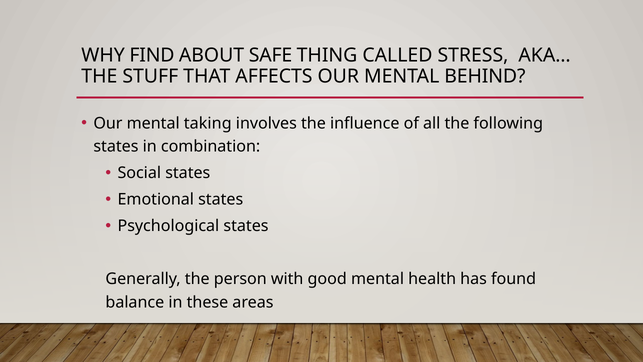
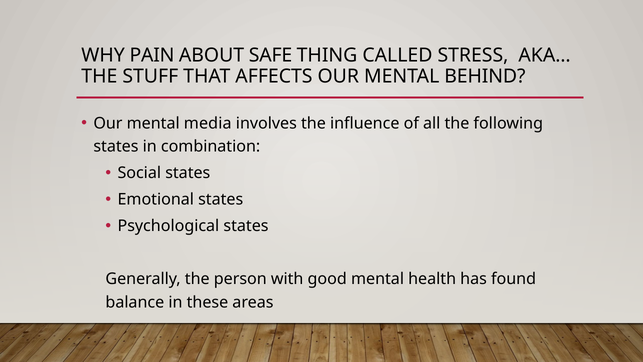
FIND: FIND -> PAIN (152, 55)
taking: taking -> media (208, 123)
